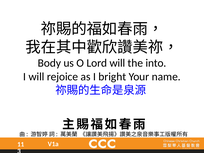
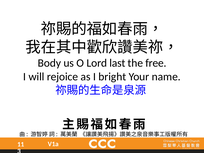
Lord will: will -> last (117, 63)
into: into -> free (156, 63)
